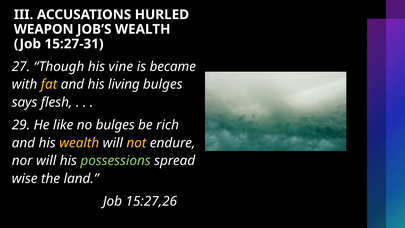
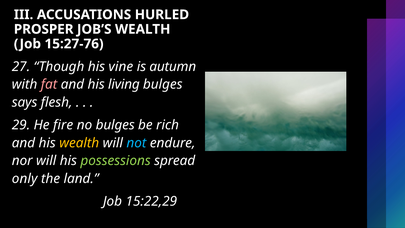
WEAPON: WEAPON -> PROSPER (44, 29)
15:27-31: 15:27-31 -> 15:27-76 (74, 44)
became: became -> autumn (173, 67)
fat colour: yellow -> pink (49, 84)
like: like -> fire (63, 125)
not colour: yellow -> light blue (136, 143)
wise: wise -> only (25, 178)
15:27,26: 15:27,26 -> 15:22,29 (151, 201)
